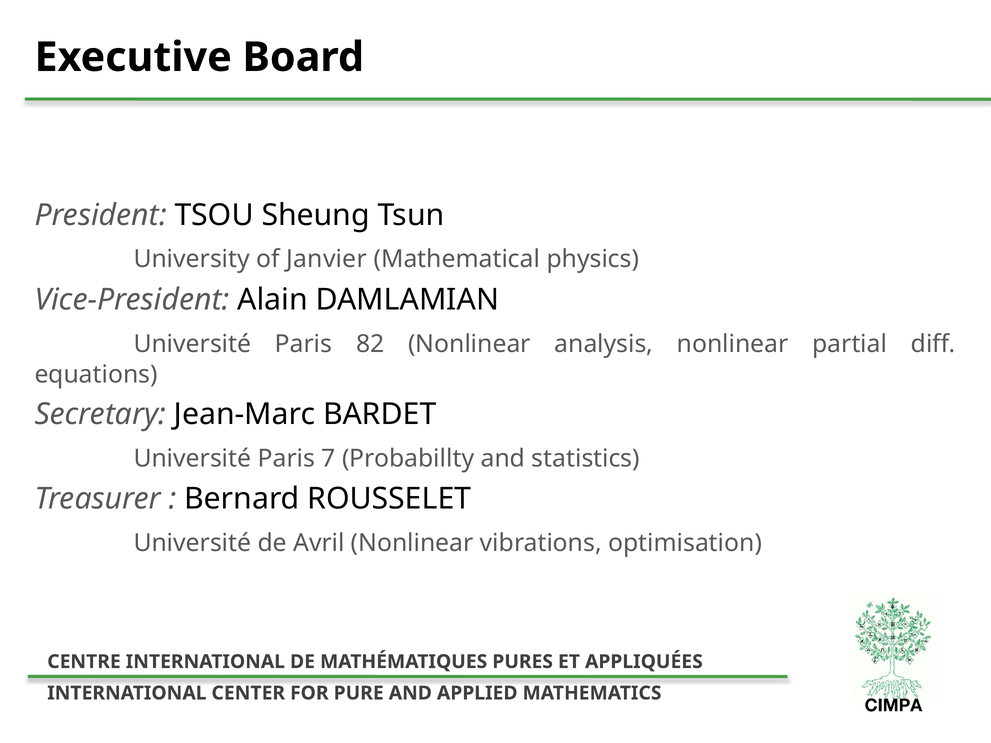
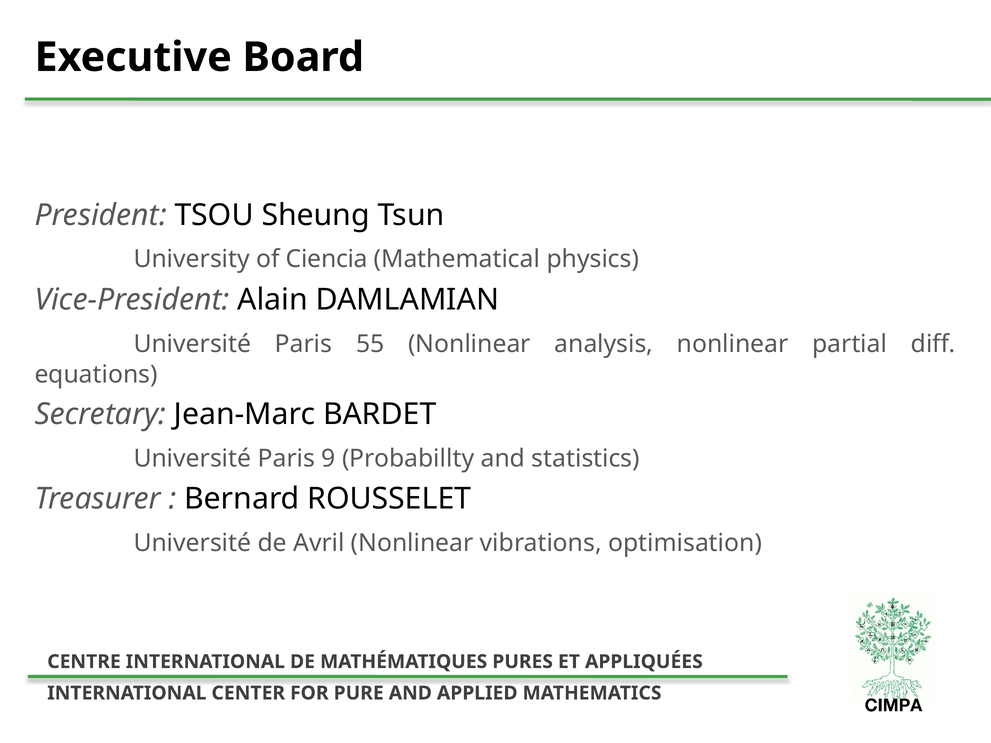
Janvier: Janvier -> Ciencia (327, 259)
82: 82 -> 55 (370, 344)
7: 7 -> 9 (329, 458)
